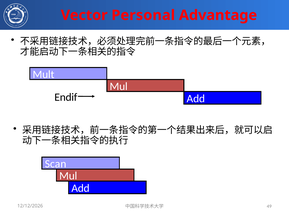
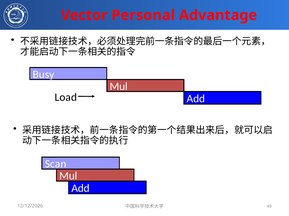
Mult: Mult -> Busy (44, 75)
Endif: Endif -> Load (66, 97)
